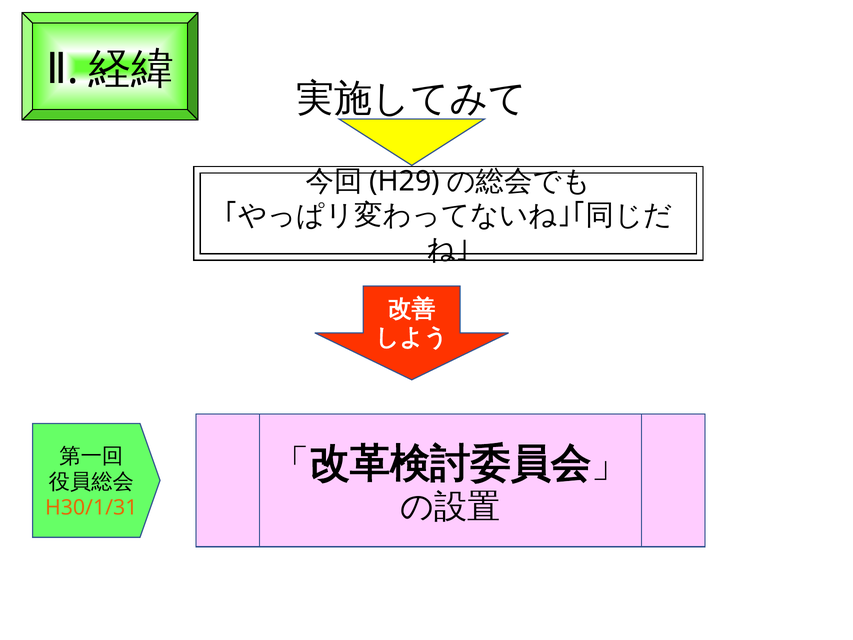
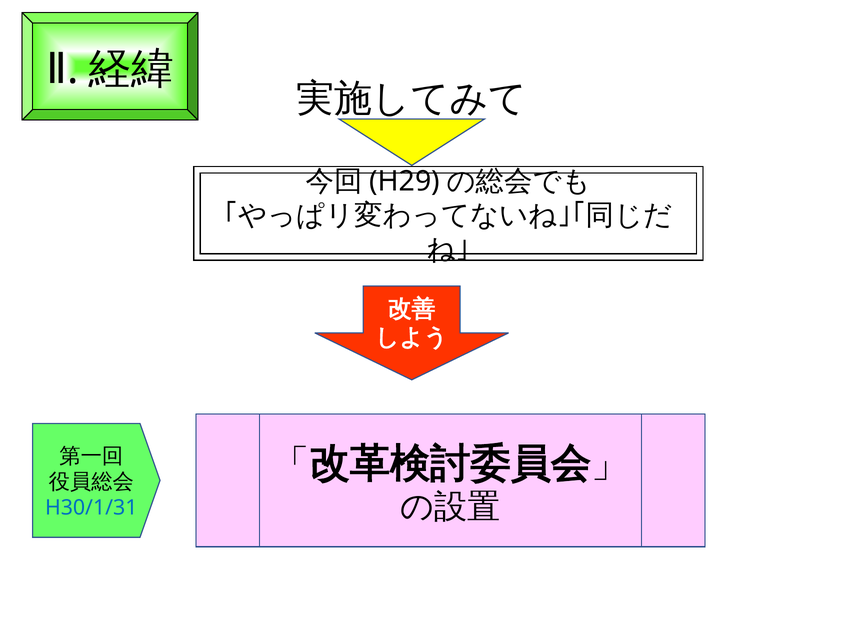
H30/1/31 colour: orange -> blue (91, 507)
